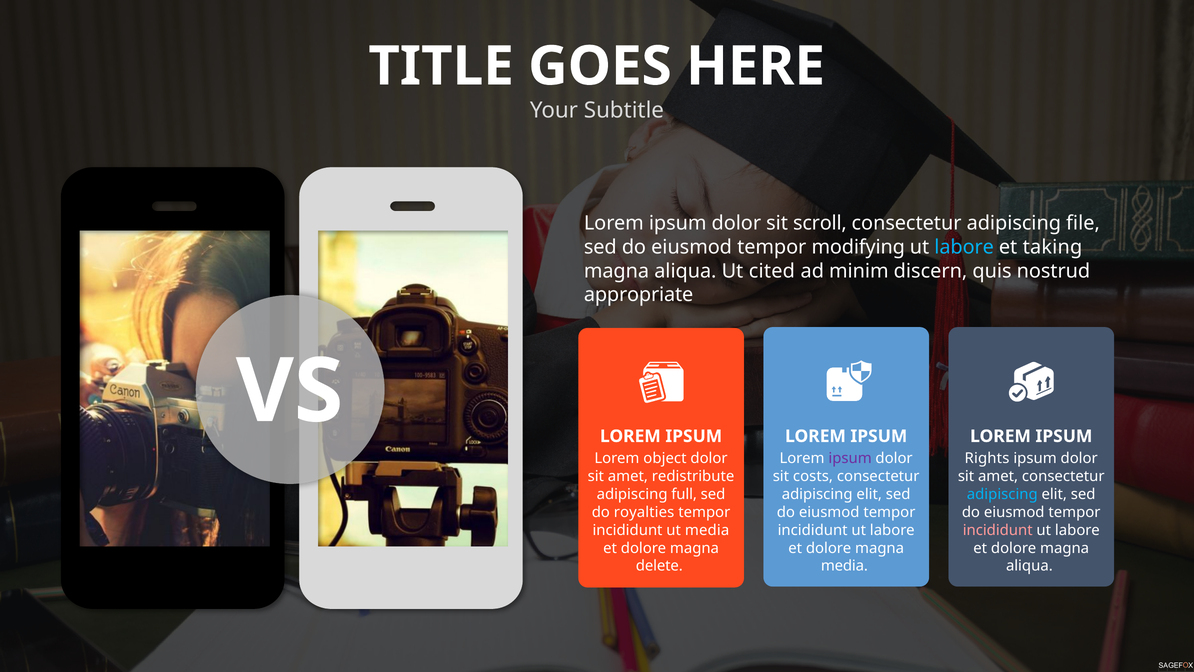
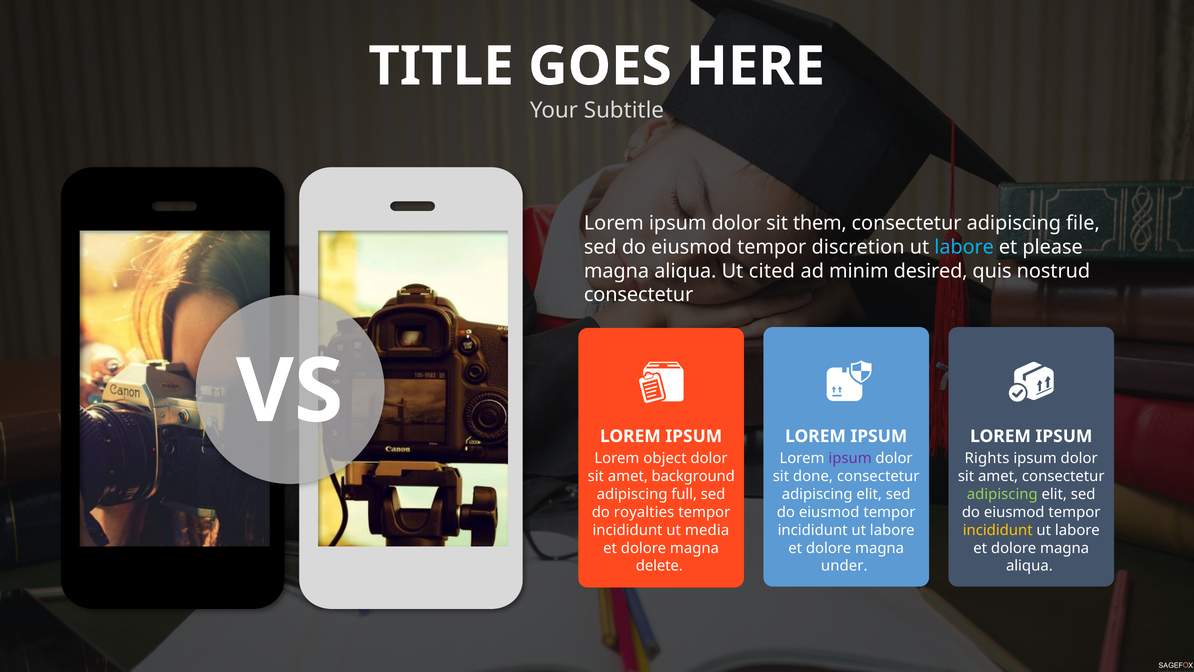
scroll: scroll -> them (820, 223)
modifying: modifying -> discretion (858, 247)
taking: taking -> please (1053, 247)
discern: discern -> desired (931, 271)
appropriate: appropriate -> consectetur (639, 295)
redistribute: redistribute -> background (693, 476)
costs: costs -> done (813, 476)
adipiscing colour: light blue -> light green (1002, 494)
incididunt colour: pink -> yellow (998, 530)
media: media -> under (844, 566)
